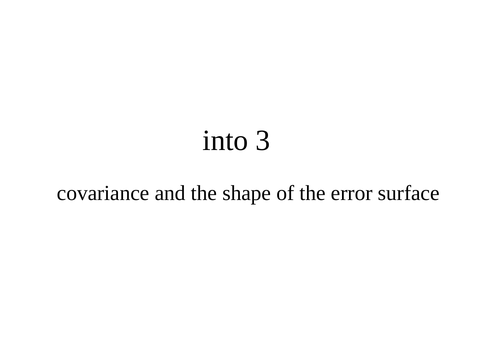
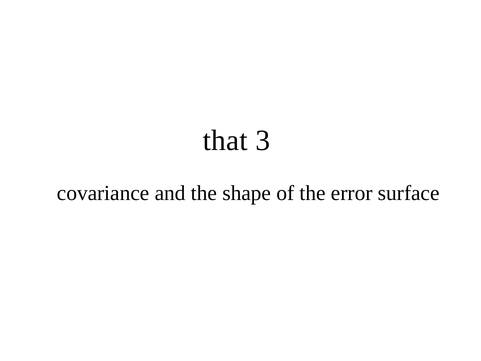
into: into -> that (225, 140)
